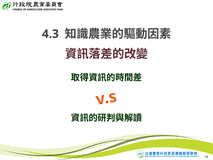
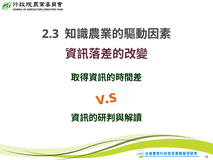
4.3: 4.3 -> 2.3 (50, 34)
